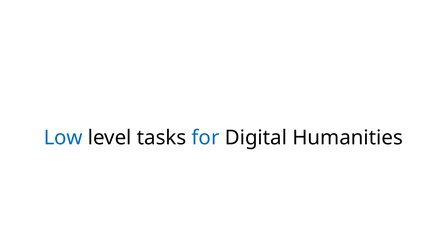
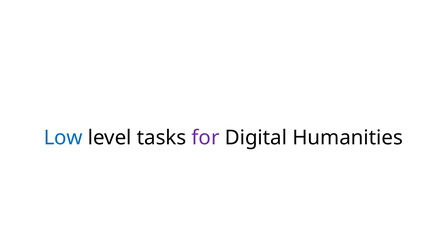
for colour: blue -> purple (206, 138)
